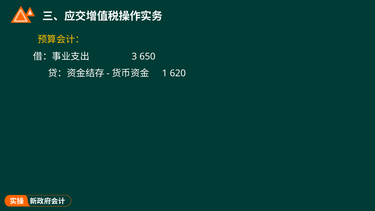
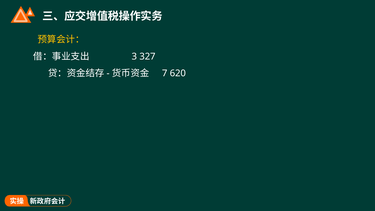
650: 650 -> 327 (147, 56)
1: 1 -> 7 (165, 73)
